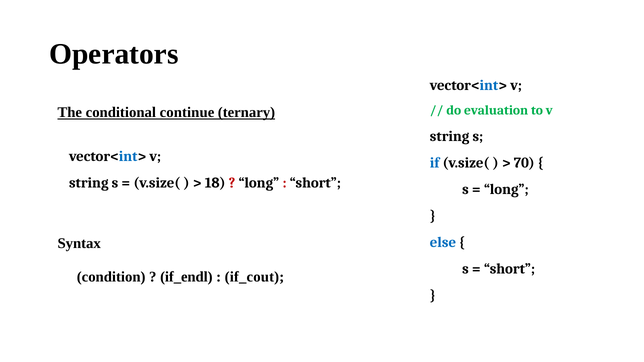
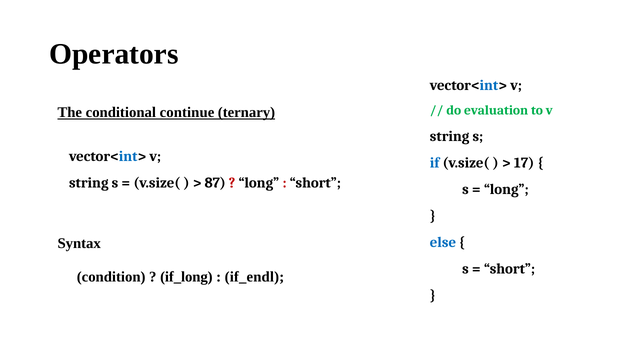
70: 70 -> 17 (524, 163)
18: 18 -> 87 (215, 183)
if_endl: if_endl -> if_long (186, 277)
if_cout: if_cout -> if_endl (254, 277)
